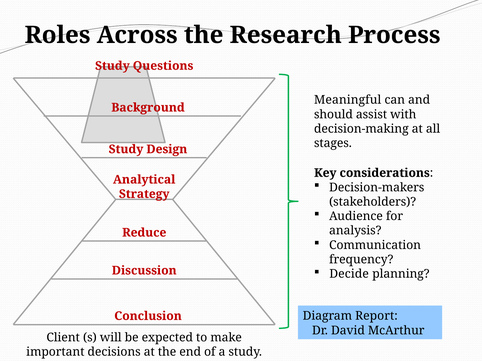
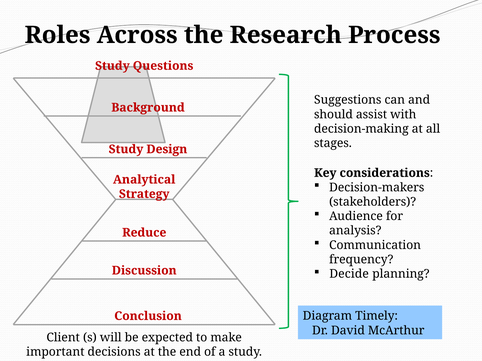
Meaningful: Meaningful -> Suggestions (348, 100)
Report: Report -> Timely (377, 316)
